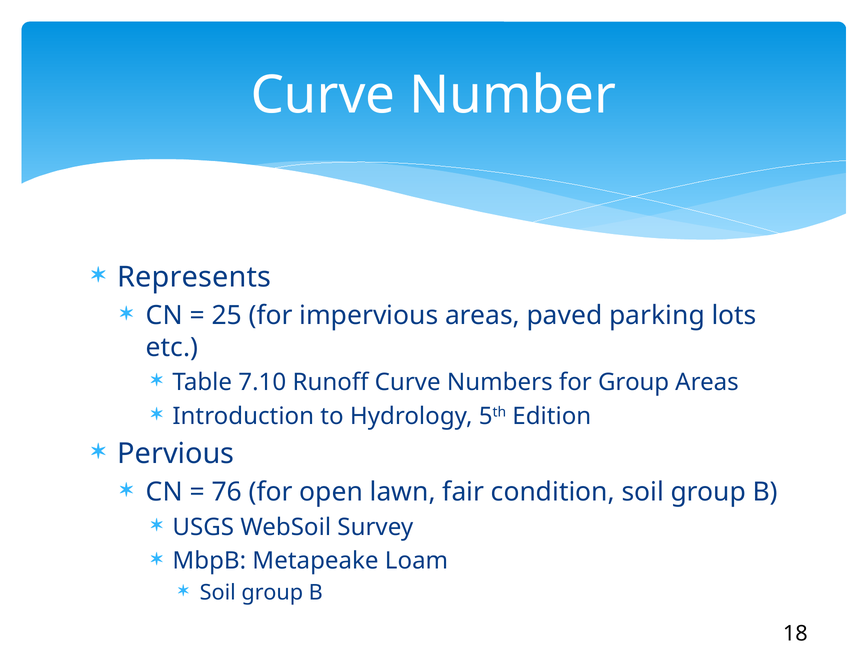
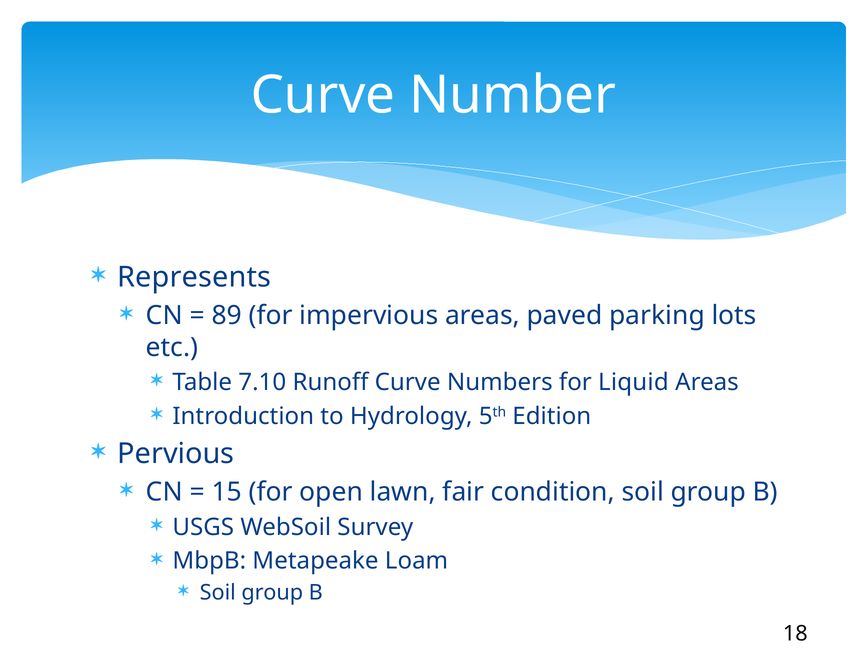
25: 25 -> 89 (227, 316)
for Group: Group -> Liquid (633, 382)
76: 76 -> 15 (227, 492)
